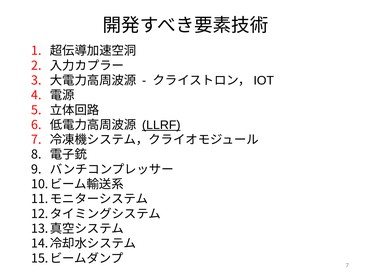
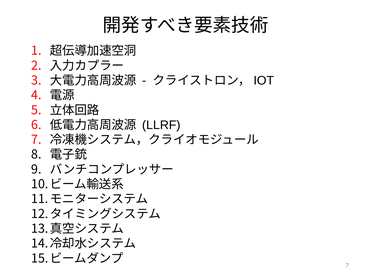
LLRF underline: present -> none (161, 125)
